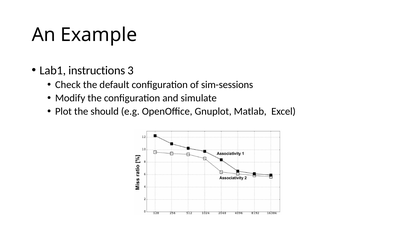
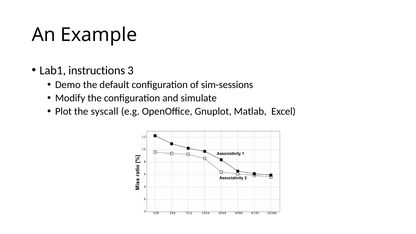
Check: Check -> Demo (68, 85)
should: should -> syscall (105, 111)
